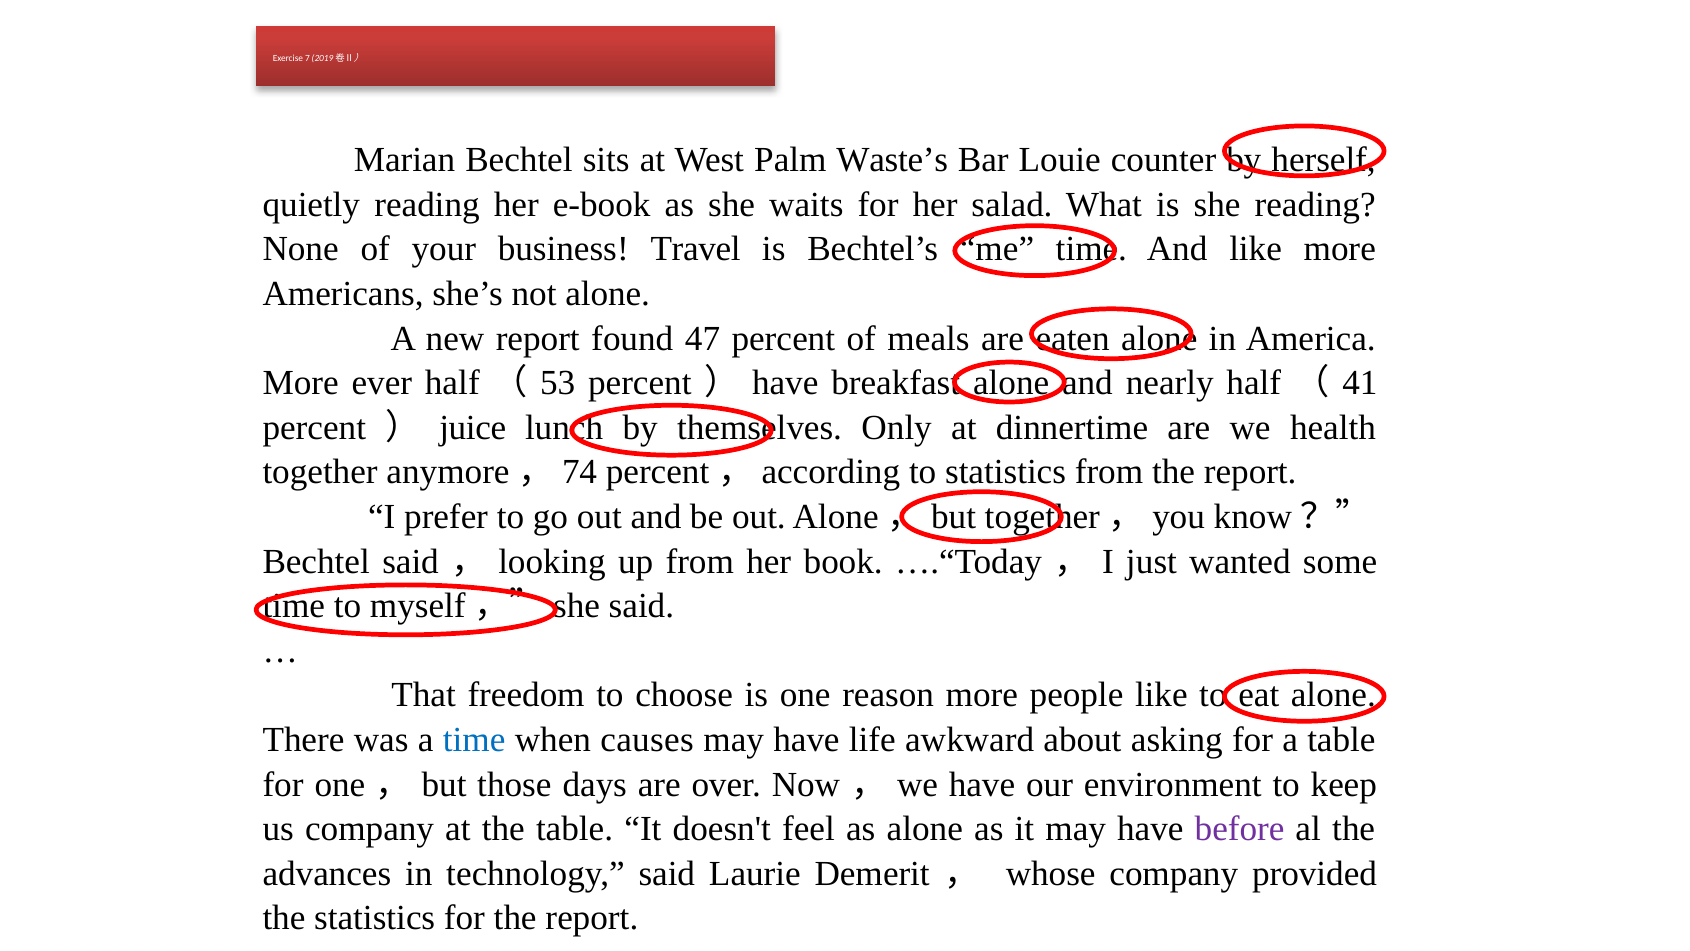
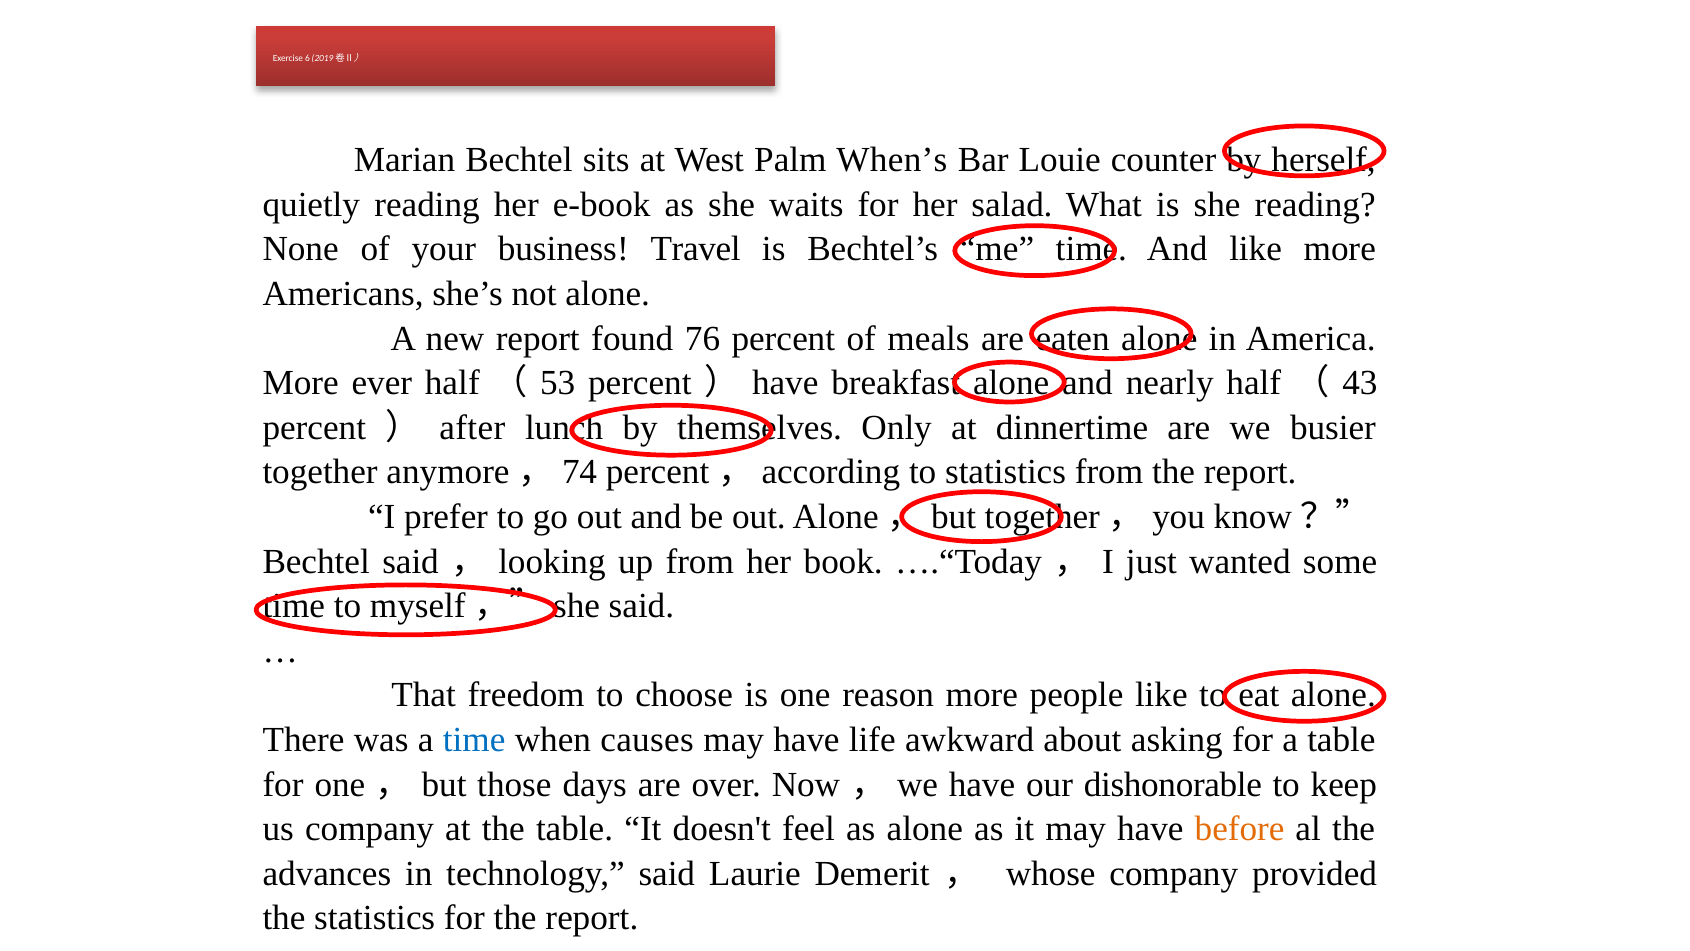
7: 7 -> 6 (307, 58)
Waste’s: Waste’s -> When’s (892, 160)
47: 47 -> 76 (702, 338)
41: 41 -> 43 (1360, 383)
juice: juice -> after (472, 428)
health: health -> busier (1333, 428)
environment: environment -> dishonorable (1173, 784)
before colour: purple -> orange (1240, 829)
